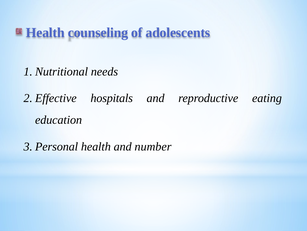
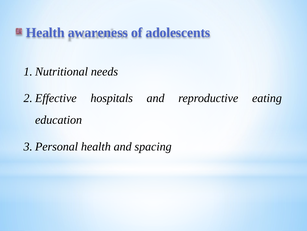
counseling: counseling -> awareness (98, 32)
number: number -> spacing (153, 146)
